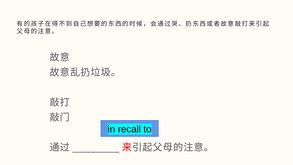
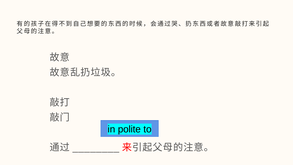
recall: recall -> polite (129, 129)
